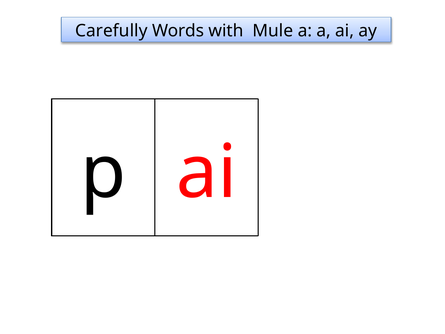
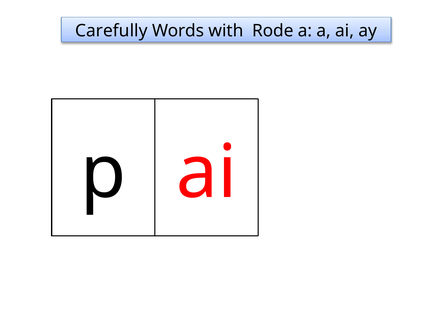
Mule: Mule -> Rode (273, 31)
